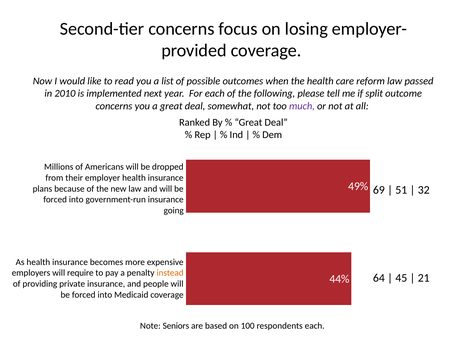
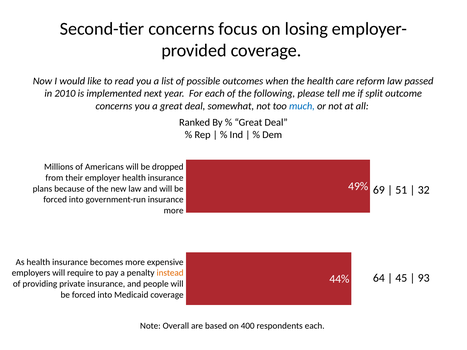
much colour: purple -> blue (302, 106)
going: going -> more (174, 211)
21: 21 -> 93 (424, 278)
Seniors: Seniors -> Overall (176, 326)
100: 100 -> 400 (248, 326)
